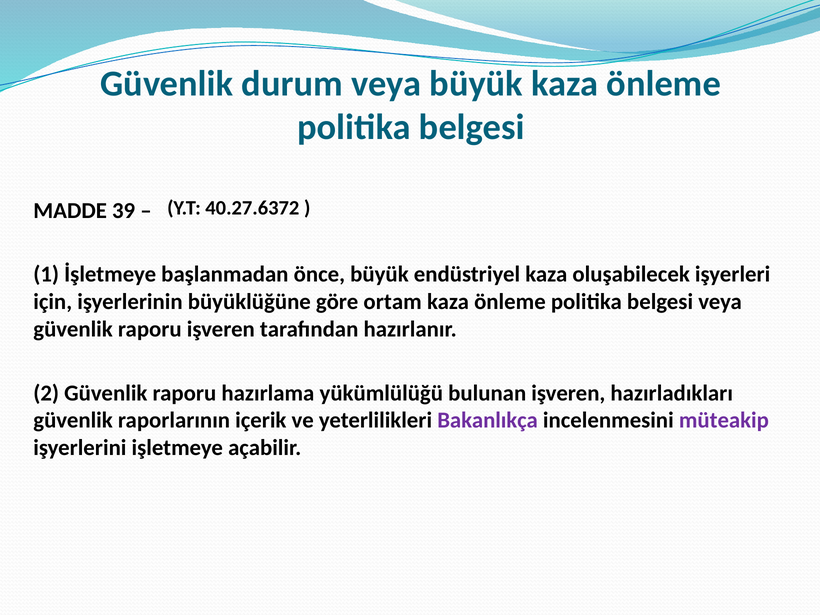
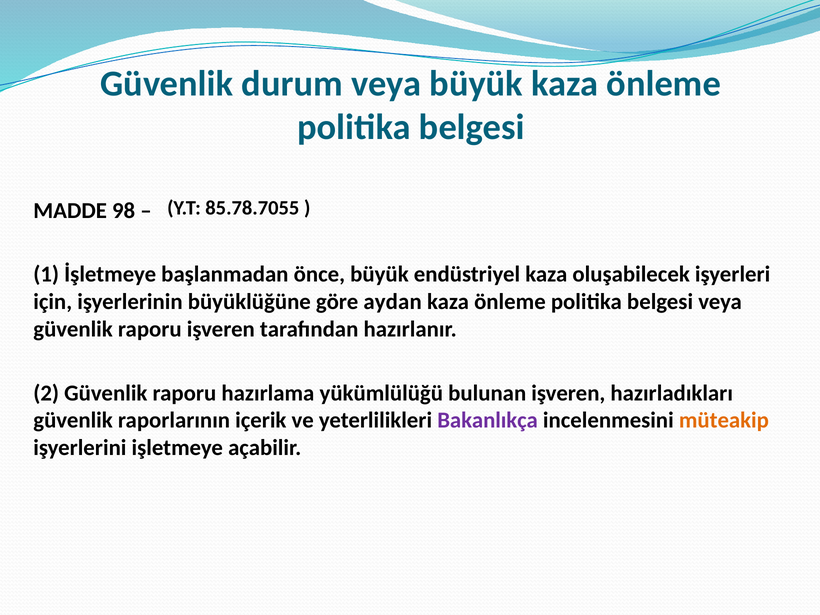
40.27.6372: 40.27.6372 -> 85.78.7055 (252, 208)
39: 39 -> 98 (124, 211)
ortam: ortam -> aydan (393, 302)
müteakip colour: purple -> orange (724, 420)
